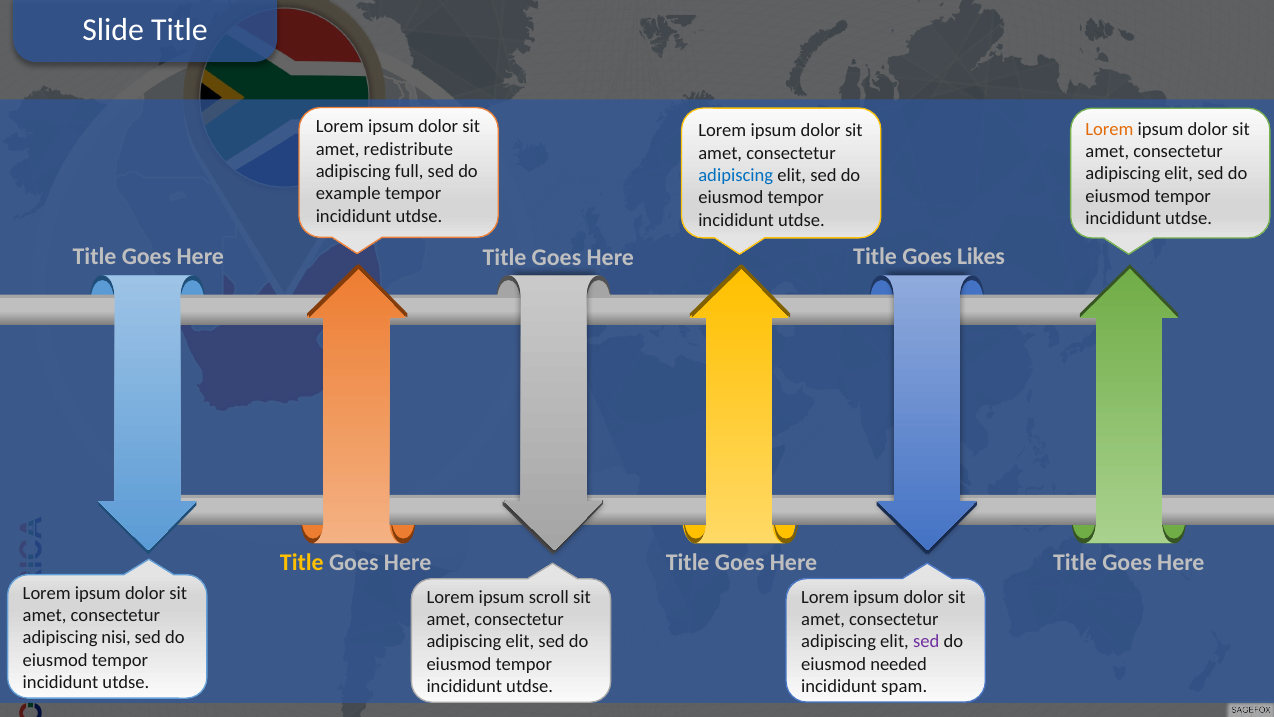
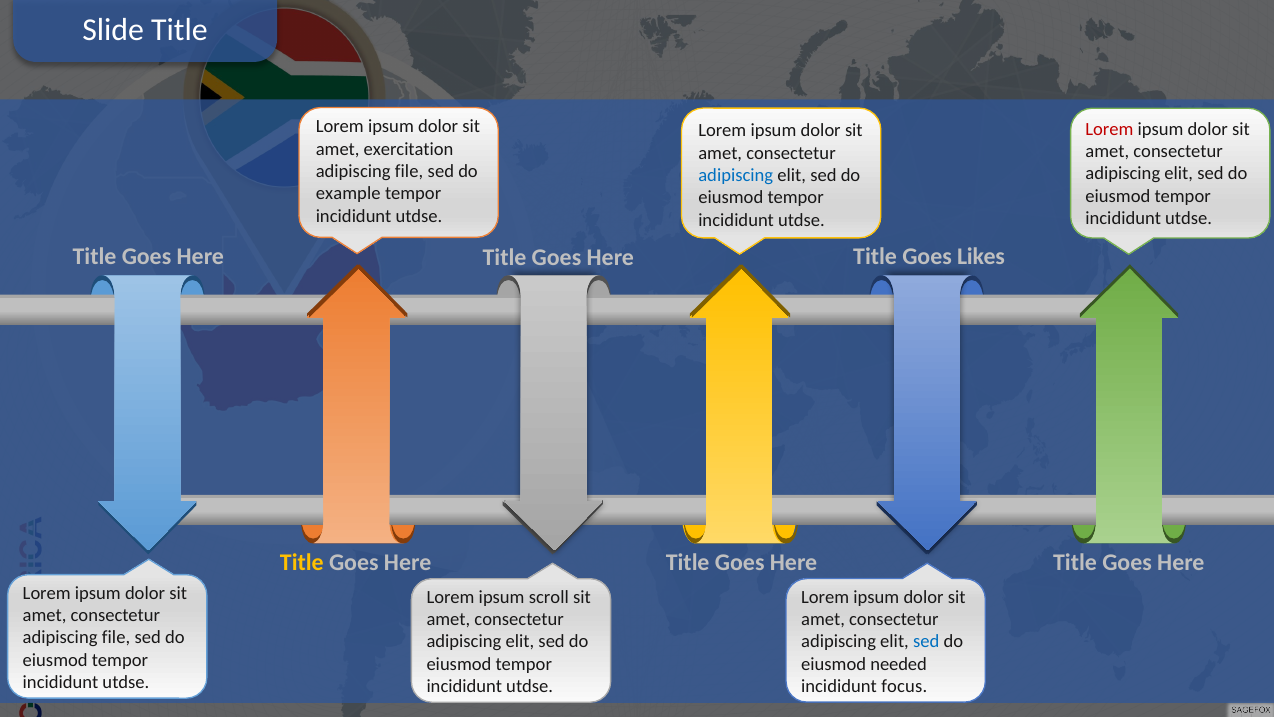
Lorem colour: orange -> red (1109, 129)
redistribute: redistribute -> exercitation (408, 149)
full: full -> file (409, 171)
nisi: nisi -> file (116, 637)
sed colour: purple -> blue (926, 641)
spam: spam -> focus (904, 686)
